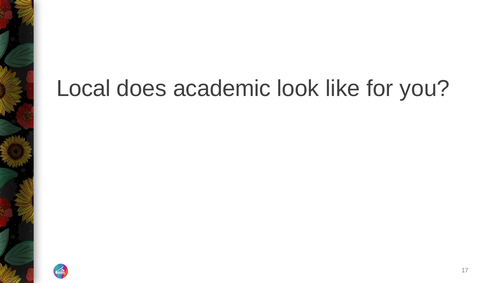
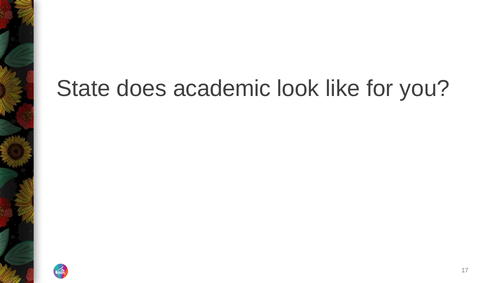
Local: Local -> State (83, 88)
